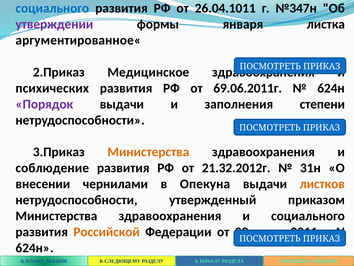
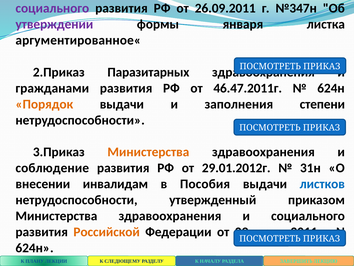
социального colour: blue -> purple (52, 8)
26.04.1011: 26.04.1011 -> 26.09.2011 (225, 8)
Медицинское: Медицинское -> Паразитарных (148, 72)
психических: психических -> гражданами (52, 88)
69.06.2011г: 69.06.2011г -> 46.47.2011г (248, 88)
Порядок colour: purple -> orange (44, 104)
21.32.2012г: 21.32.2012г -> 29.01.2012г (236, 168)
чернилами: чернилами -> инвалидам (115, 184)
Опекуна: Опекуна -> Пособия (205, 184)
листков colour: orange -> blue (322, 184)
